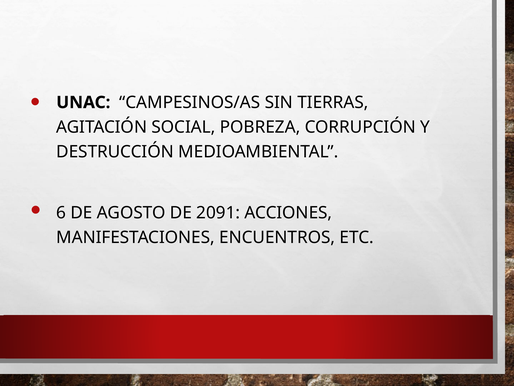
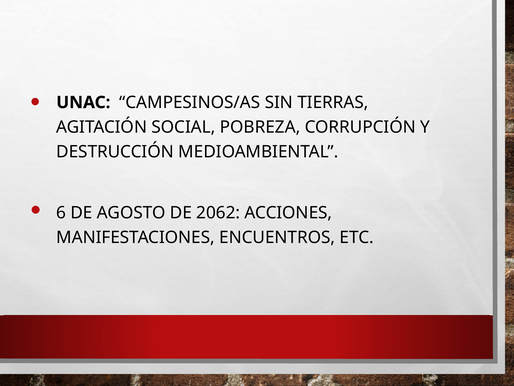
2091: 2091 -> 2062 (218, 212)
